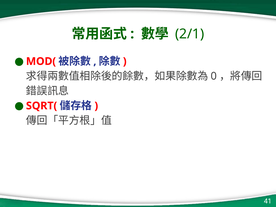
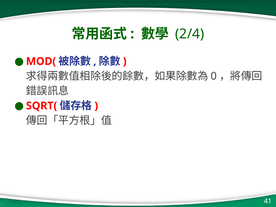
2/1: 2/1 -> 2/4 (190, 34)
